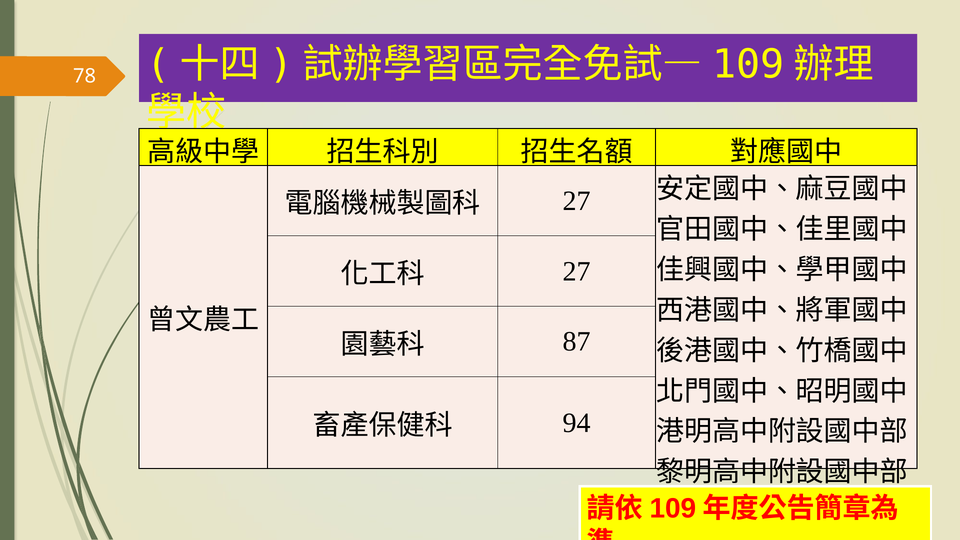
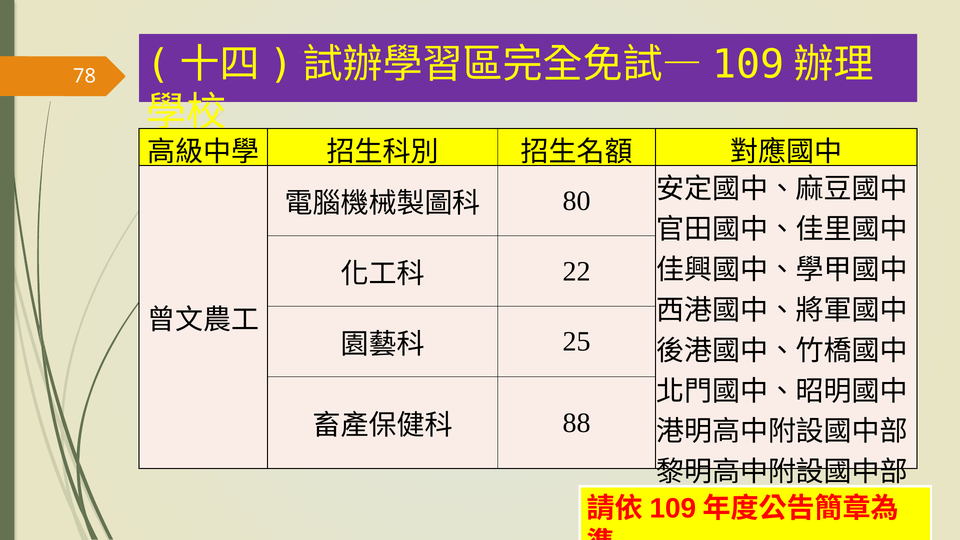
27: 27 -> 80 (577, 201)
27: 27 -> 22 (577, 271)
87: 87 -> 25 (577, 342)
94: 94 -> 88 (577, 423)
